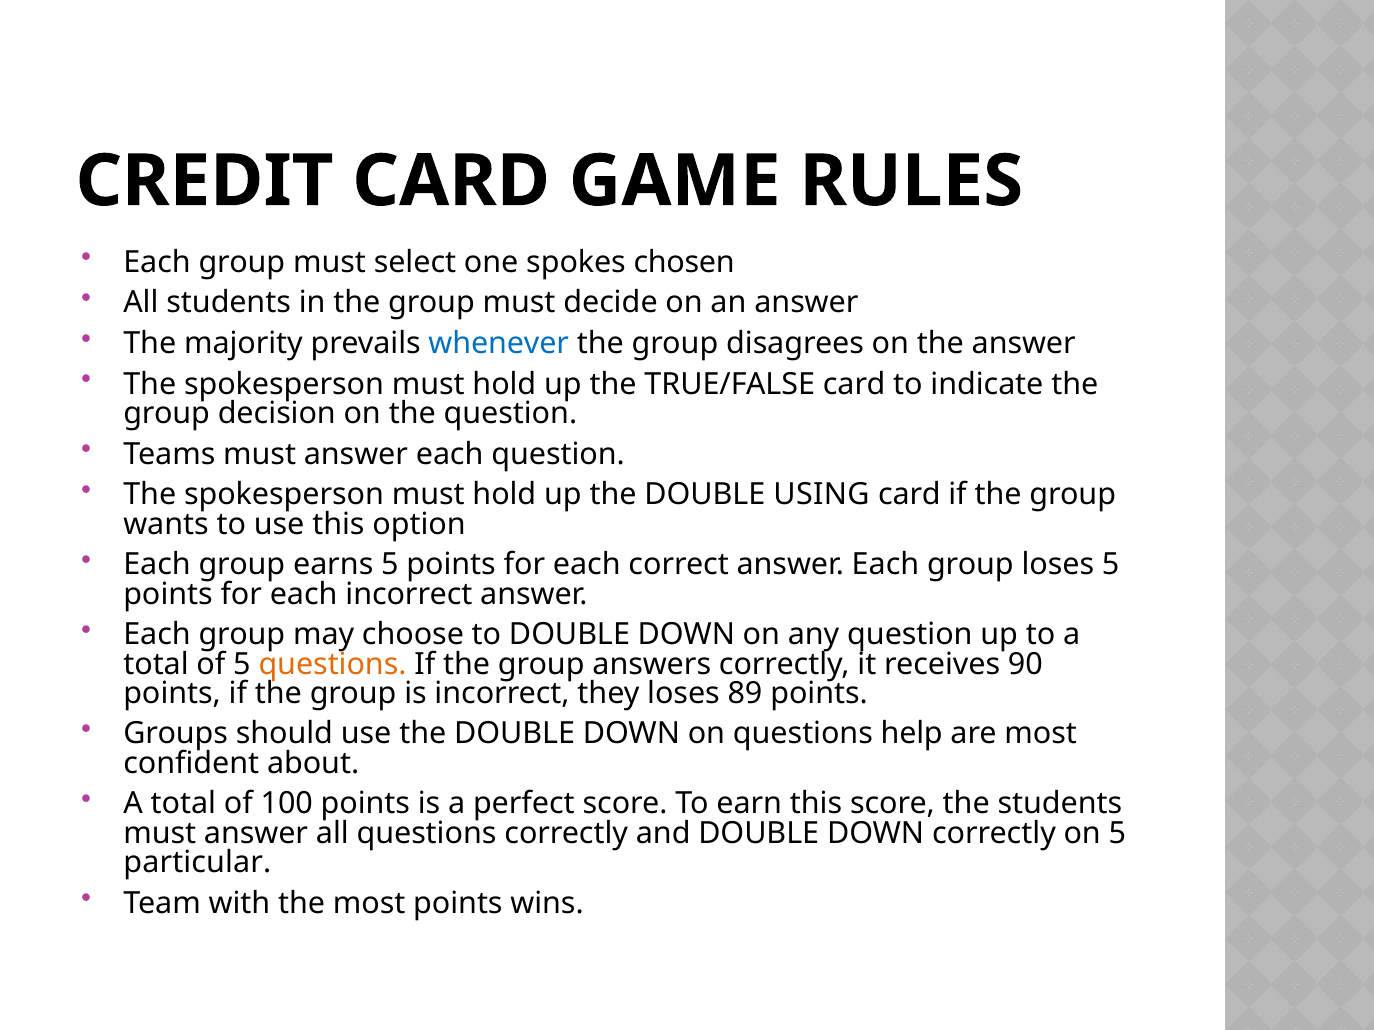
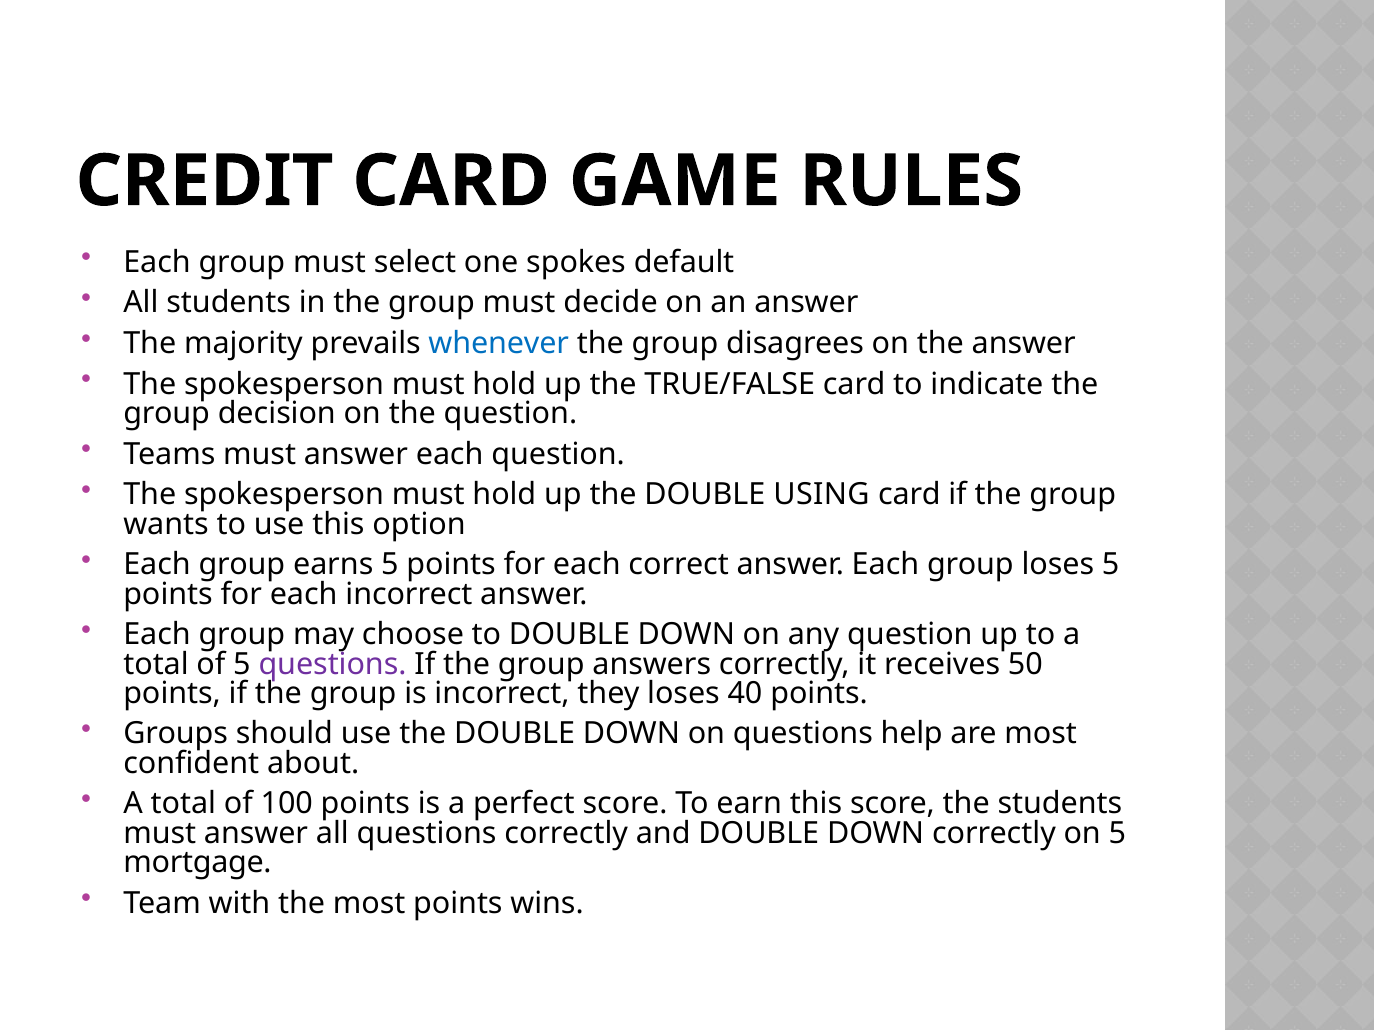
chosen: chosen -> default (684, 262)
questions colour: orange -> purple (333, 664)
90: 90 -> 50 (1025, 664)
89: 89 -> 40 (745, 694)
particular: particular -> mortgage (198, 863)
